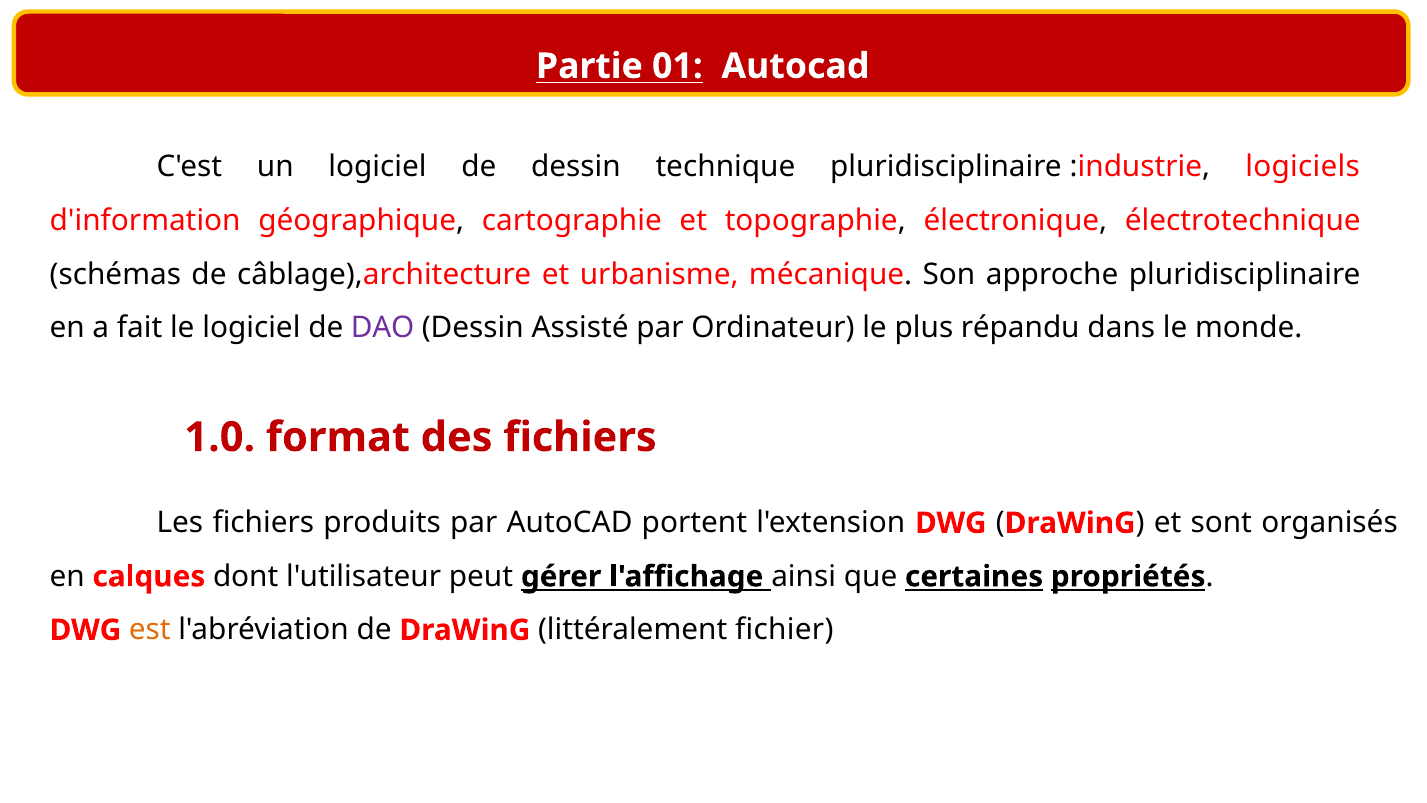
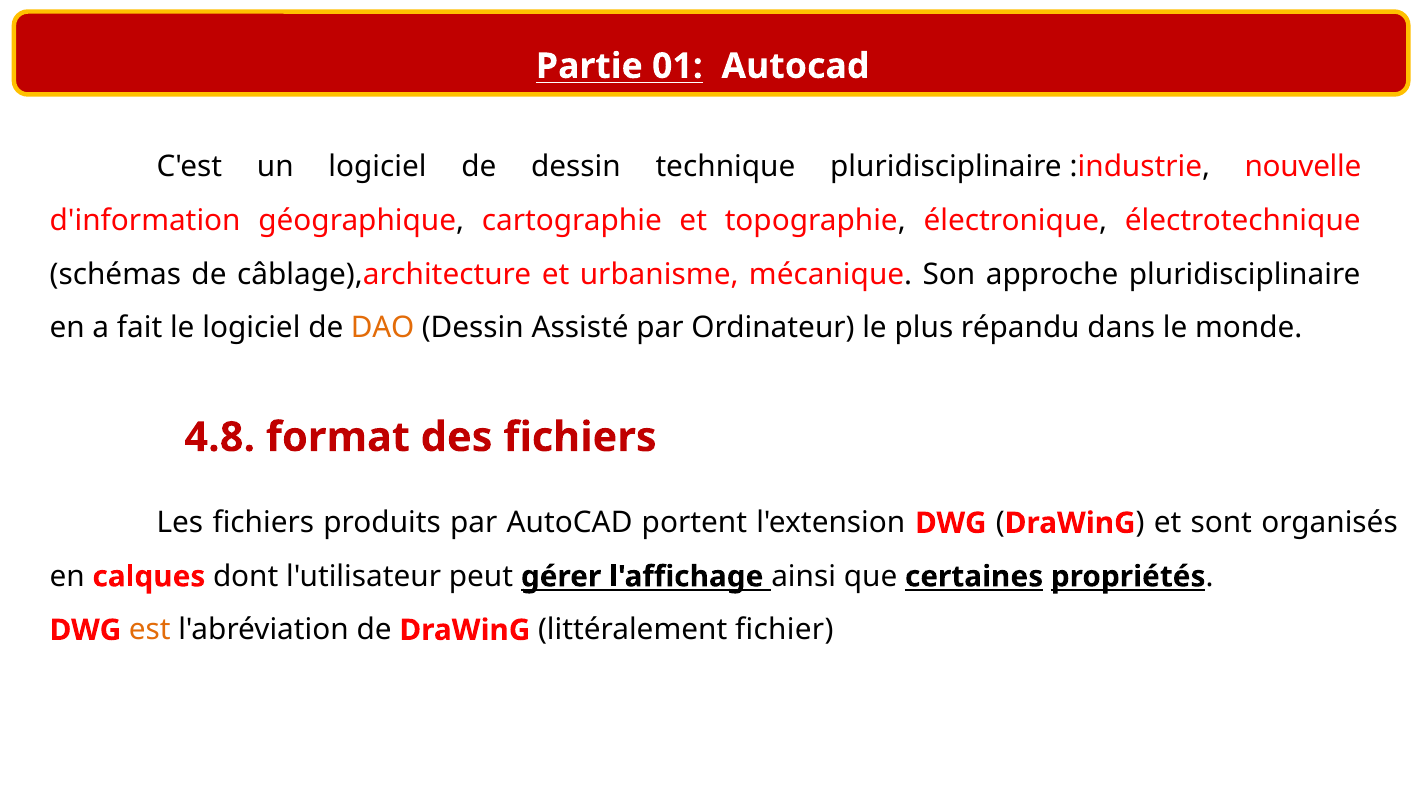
logiciels: logiciels -> nouvelle (1303, 167)
DAO colour: purple -> orange (383, 328)
1.0: 1.0 -> 4.8 (220, 437)
